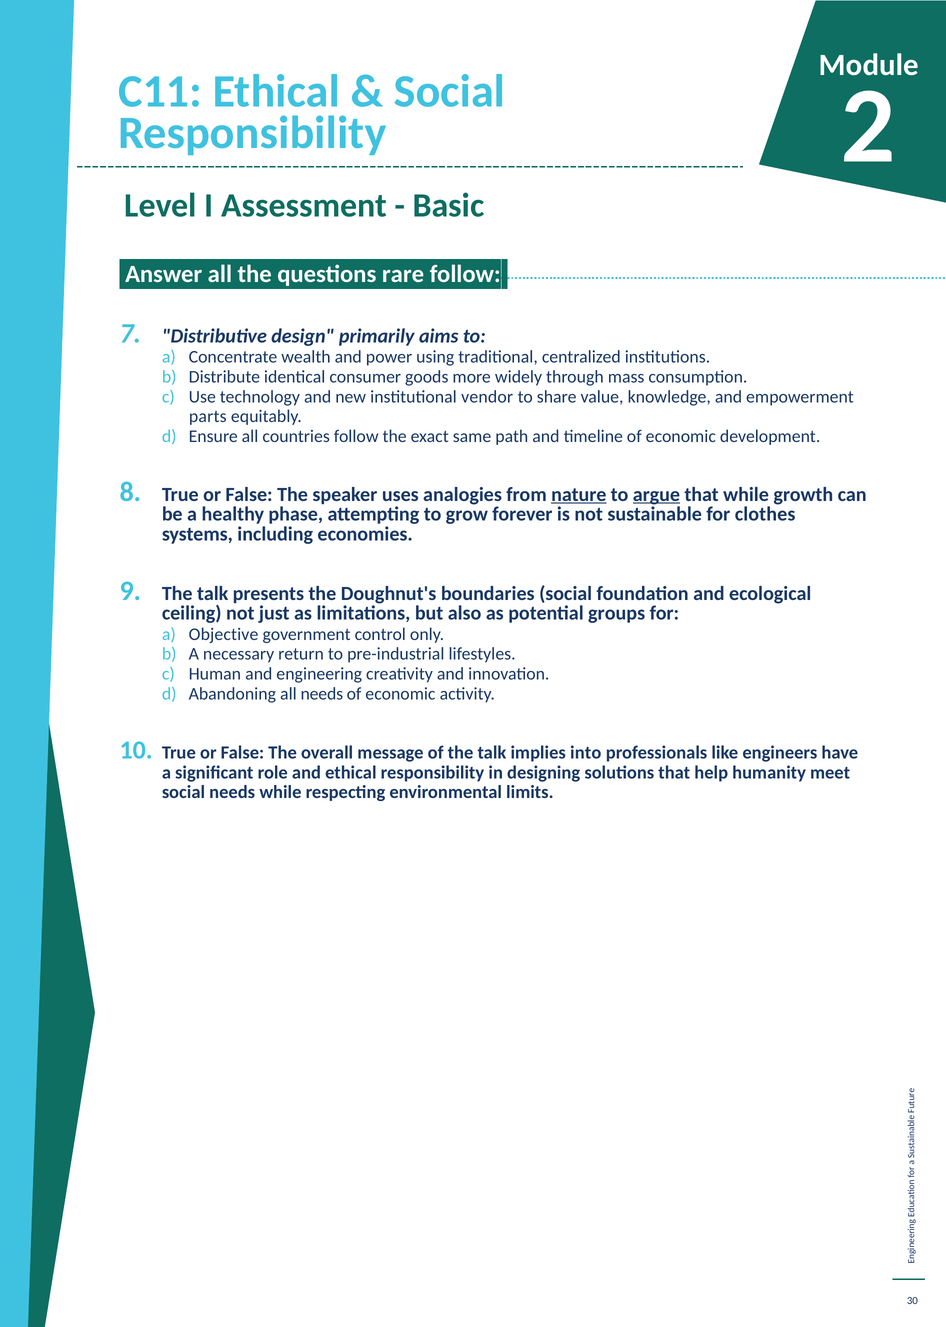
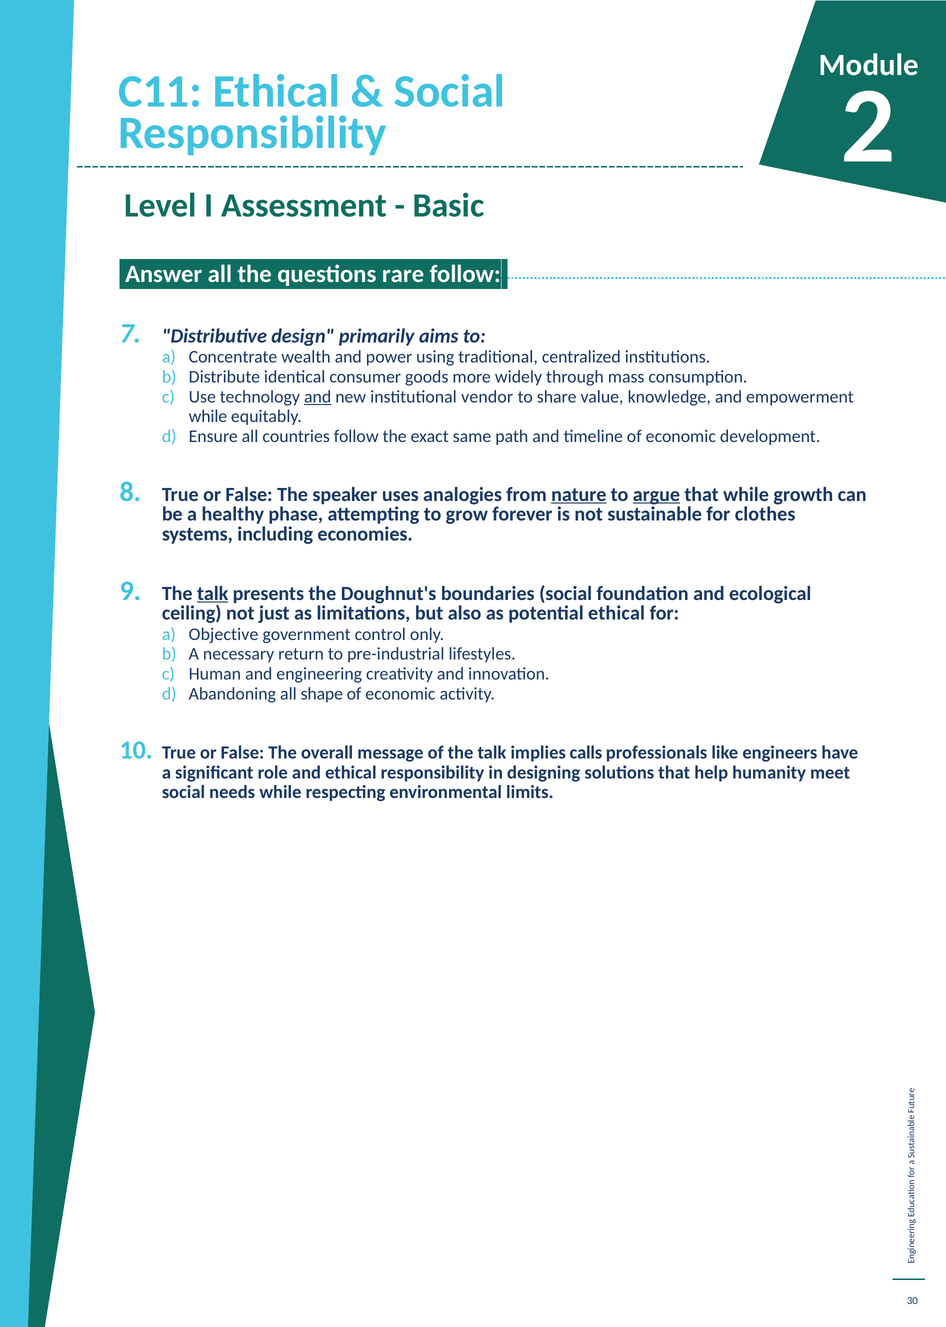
and underline: none -> present (318, 397)
parts: parts -> while (208, 417)
talk underline: none -> present (213, 593)
potential groups: groups -> ethical (617, 613)
all needs: needs -> shape (322, 694)
into: into -> calls (586, 753)
